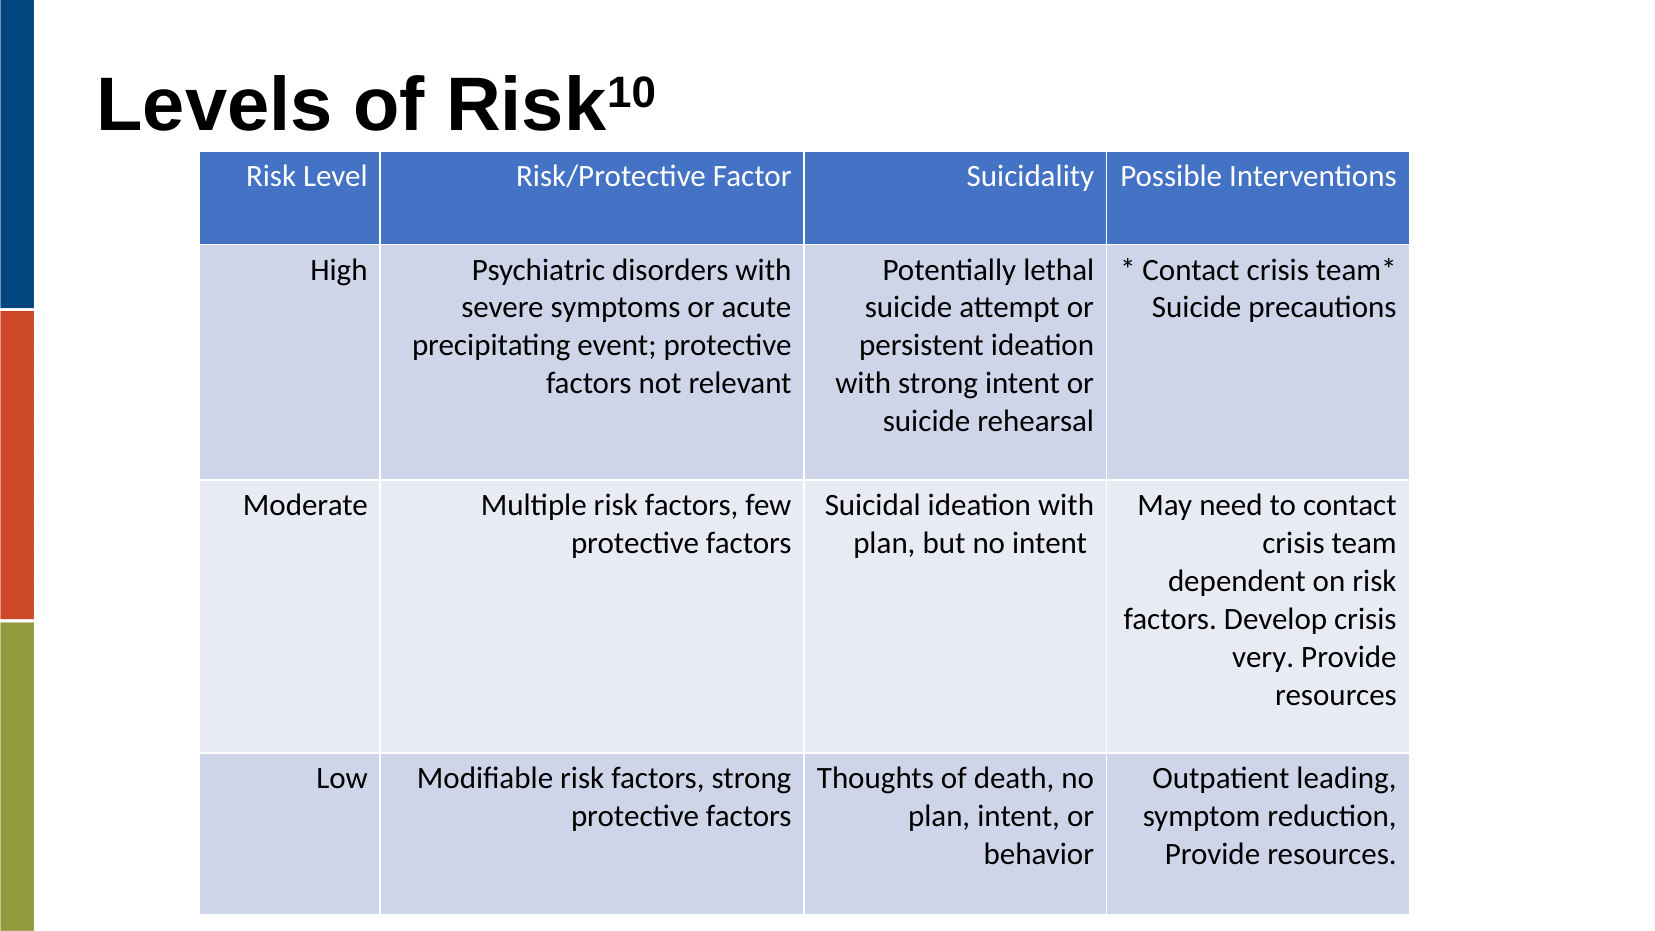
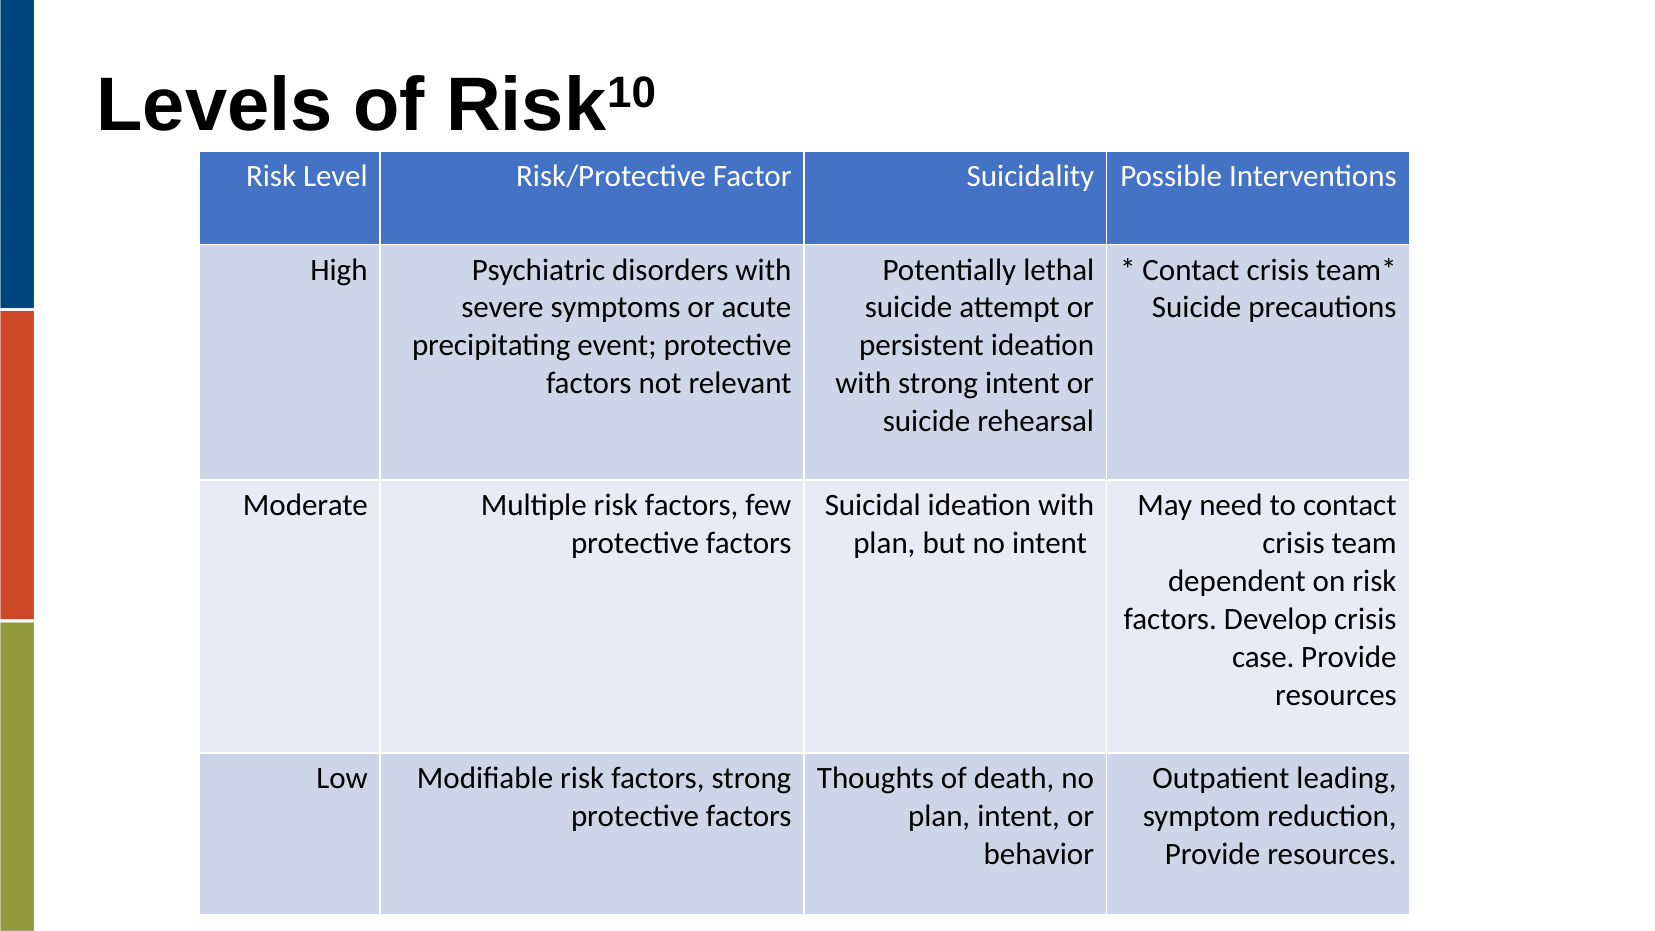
very: very -> case (1263, 657)
